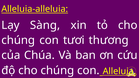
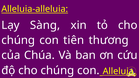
tươi: tươi -> tiên (74, 40)
